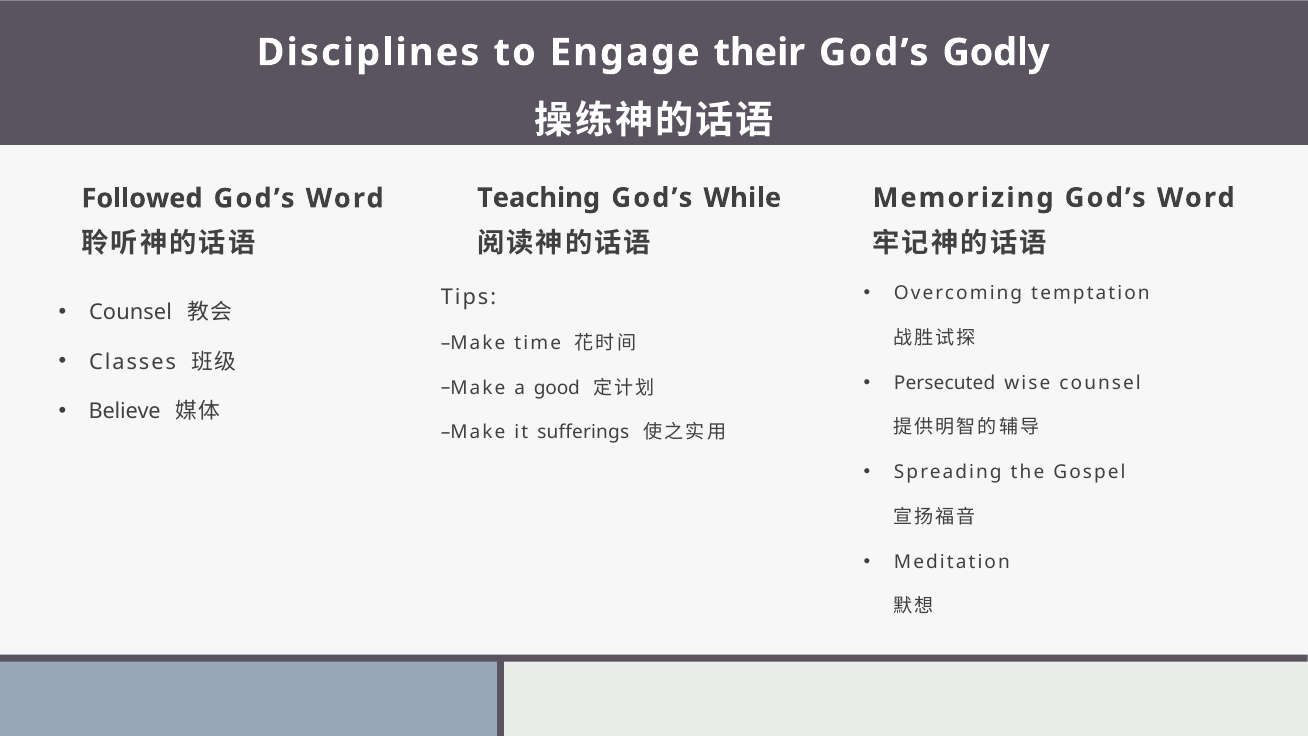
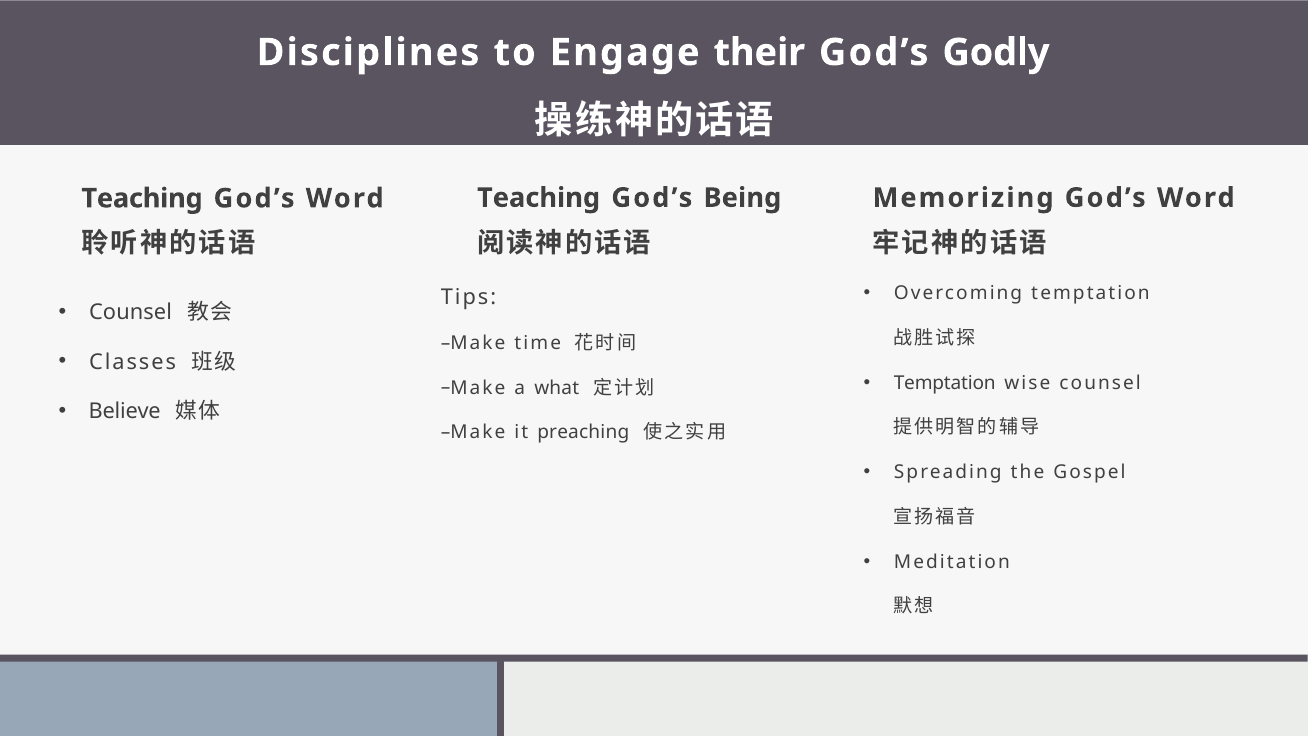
While: While -> Being (742, 198)
Followed: Followed -> Teaching (142, 198)
Persecuted: Persecuted -> Temptation (945, 383)
good: good -> what (557, 388)
sufferings: sufferings -> preaching (583, 432)
